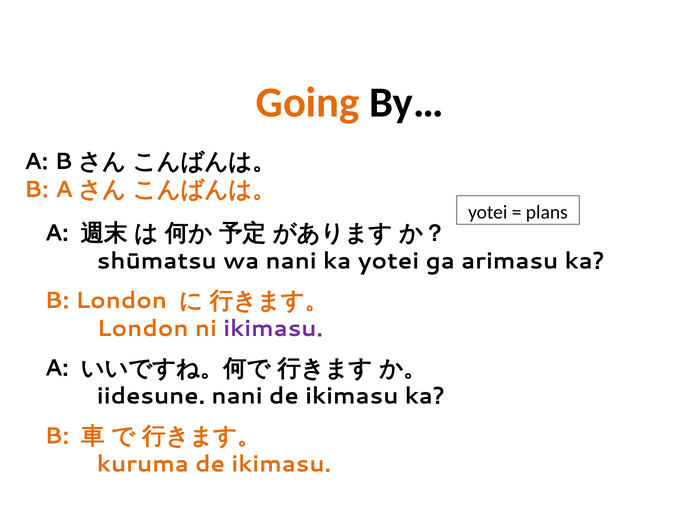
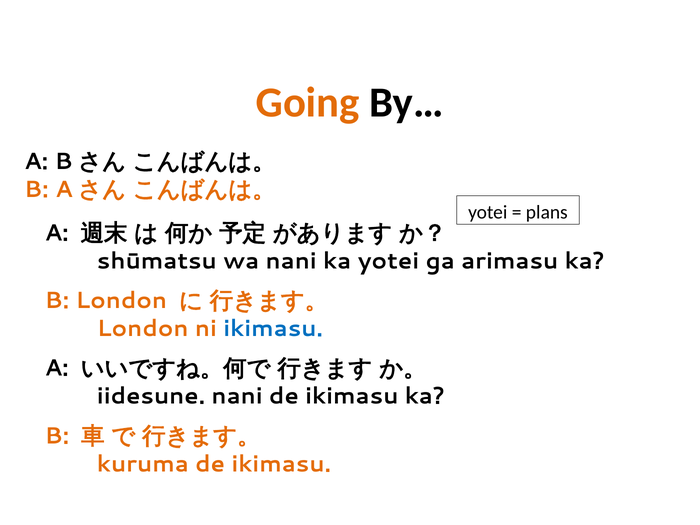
ikimasu colour: purple -> blue (273, 329)
